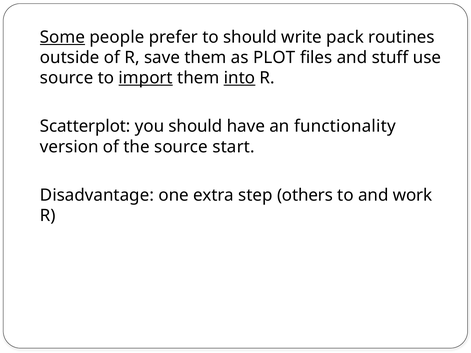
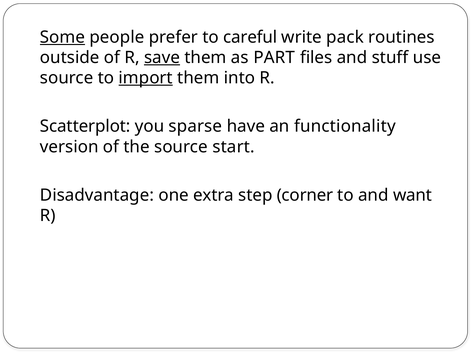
to should: should -> careful (250, 37)
save underline: none -> present (162, 58)
PLOT: PLOT -> PART (274, 58)
into underline: present -> none (240, 78)
you should: should -> sparse (195, 126)
others: others -> corner (305, 195)
work: work -> want (413, 195)
